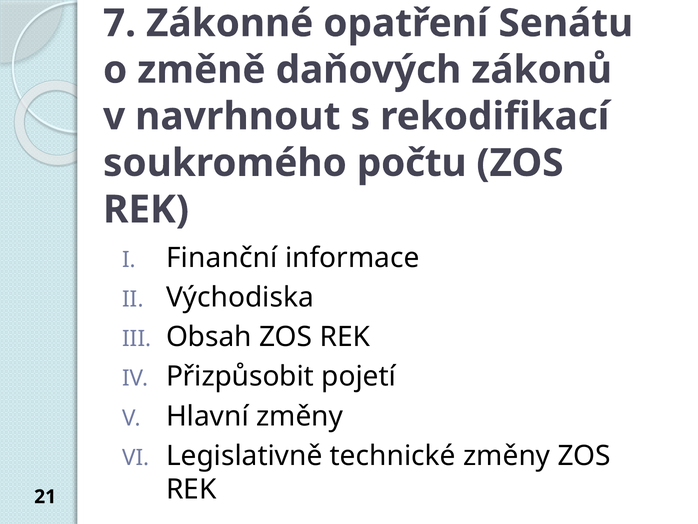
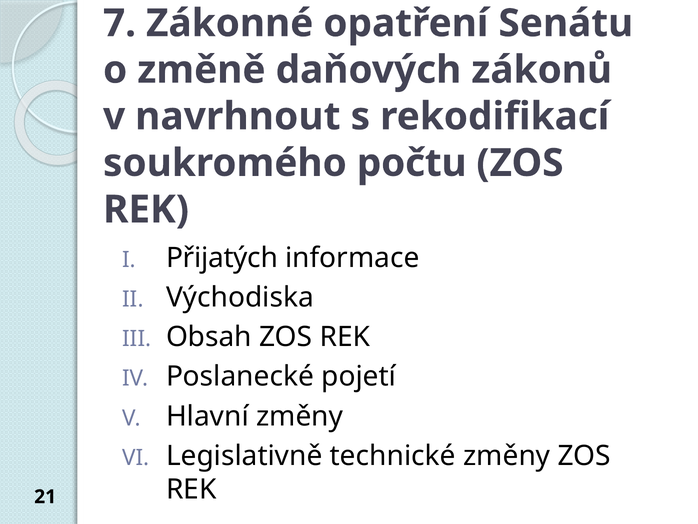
Finanční: Finanční -> Přijatých (222, 258)
Přizpůsobit: Přizpůsobit -> Poslanecké (240, 376)
